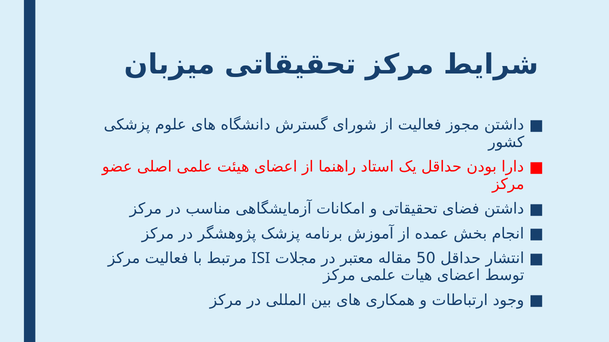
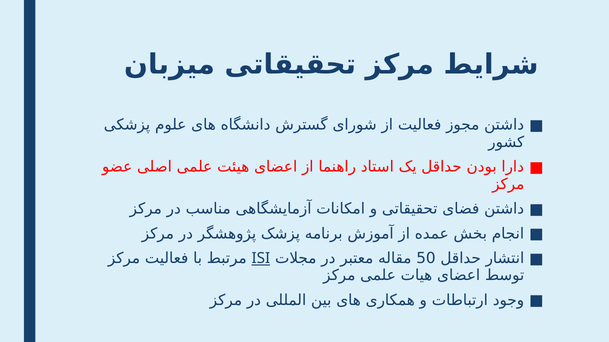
ISI underline: none -> present (261, 259)
